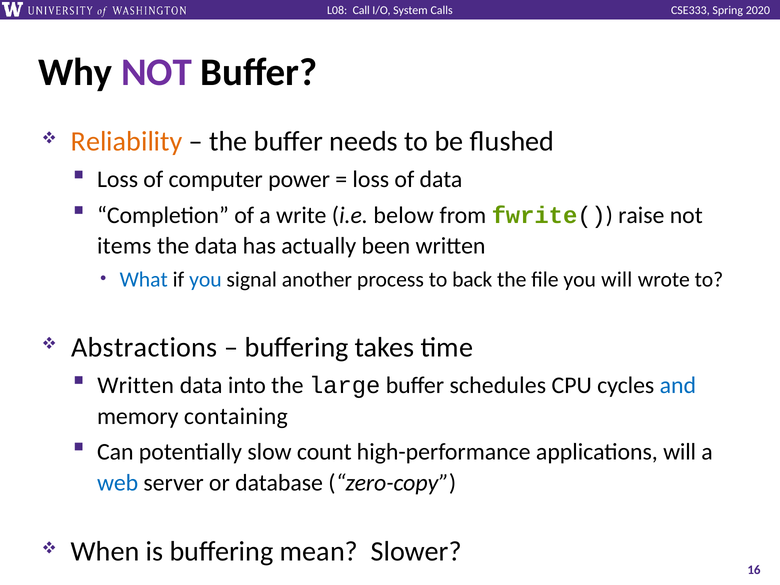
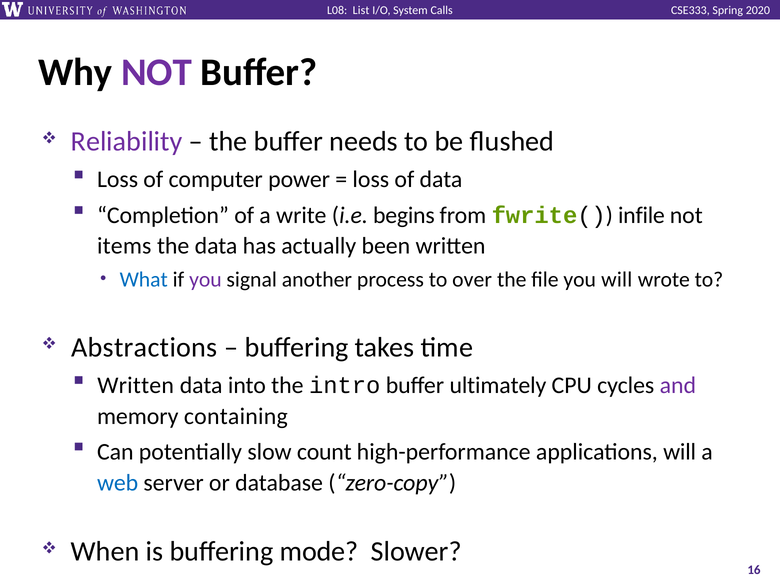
Call: Call -> List (361, 10)
Reliability colour: orange -> purple (127, 142)
below: below -> begins (404, 215)
raise: raise -> infile (641, 215)
you colour: blue -> purple (205, 280)
back: back -> over (472, 280)
large: large -> intro (345, 385)
schedules: schedules -> ultimately (498, 385)
and colour: blue -> purple (678, 385)
mean: mean -> mode (319, 552)
